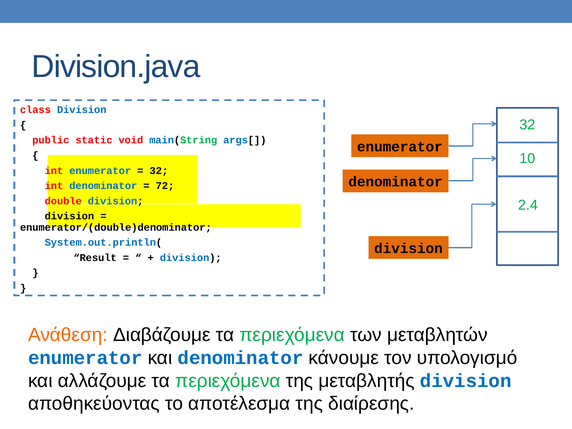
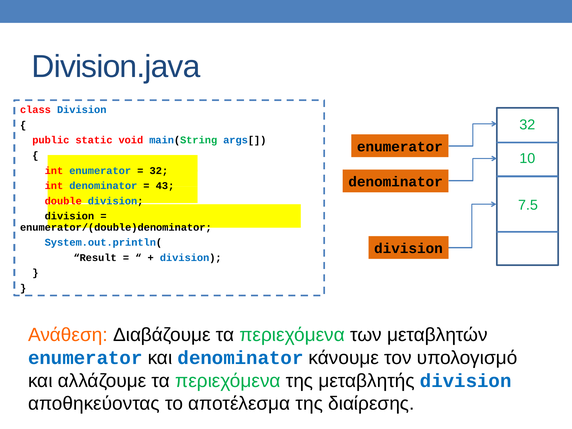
72: 72 -> 43 (165, 186)
2.4: 2.4 -> 7.5 (528, 205)
